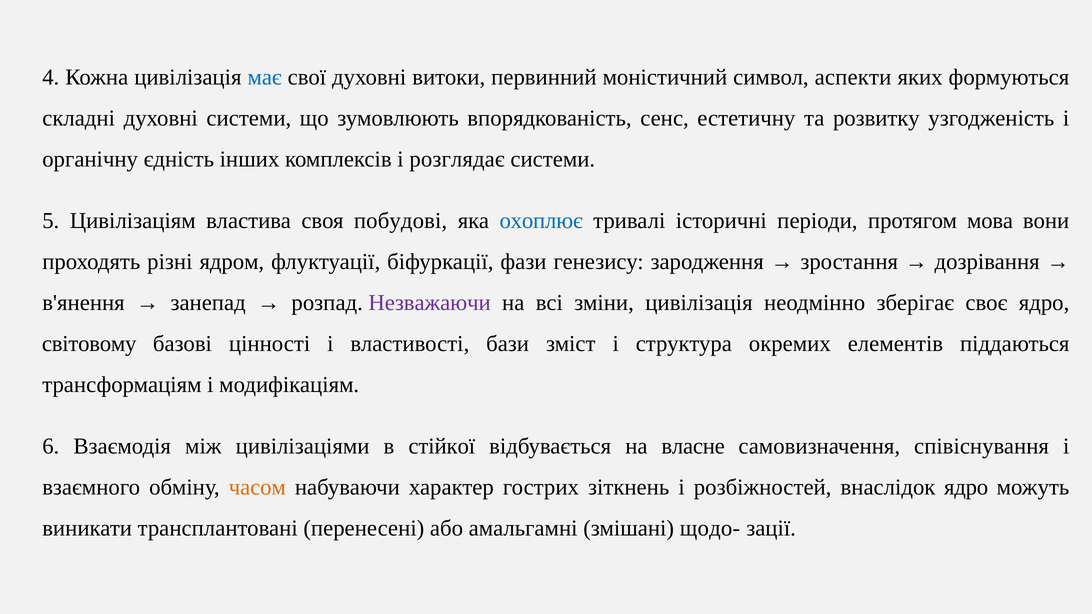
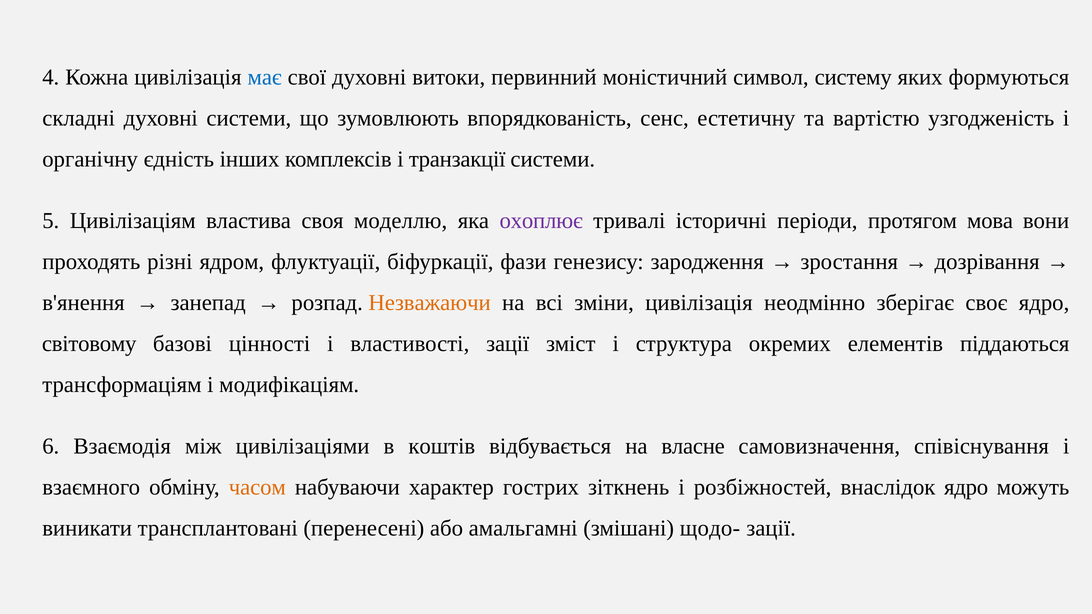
аспекти: аспекти -> систему (853, 77)
розвитку: розвитку -> вартістю (876, 118)
розглядає: розглядає -> транзакції (457, 159)
побудові: побудові -> моделлю (401, 221)
охоплює colour: blue -> purple (541, 221)
Незважаючи colour: purple -> orange (430, 303)
властивості бази: бази -> зації (508, 344)
стійкої: стійкої -> коштів (442, 446)
